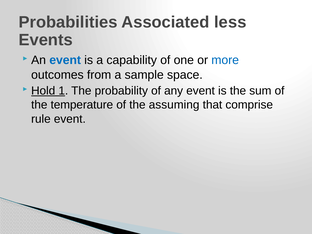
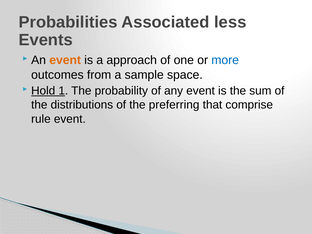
event colour: blue -> orange (65, 60)
capability: capability -> approach (132, 60)
temperature: temperature -> distributions (82, 105)
assuming: assuming -> preferring (174, 105)
